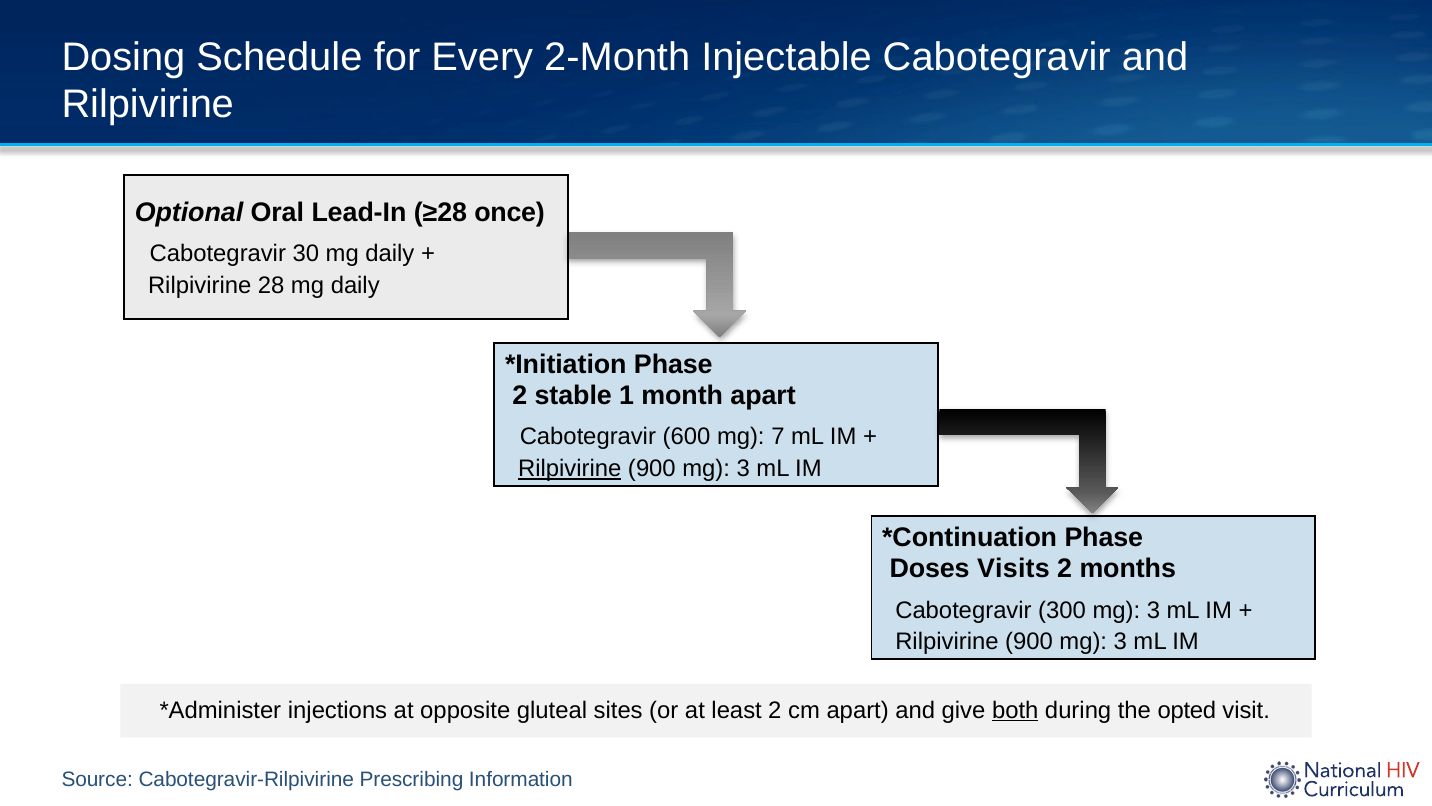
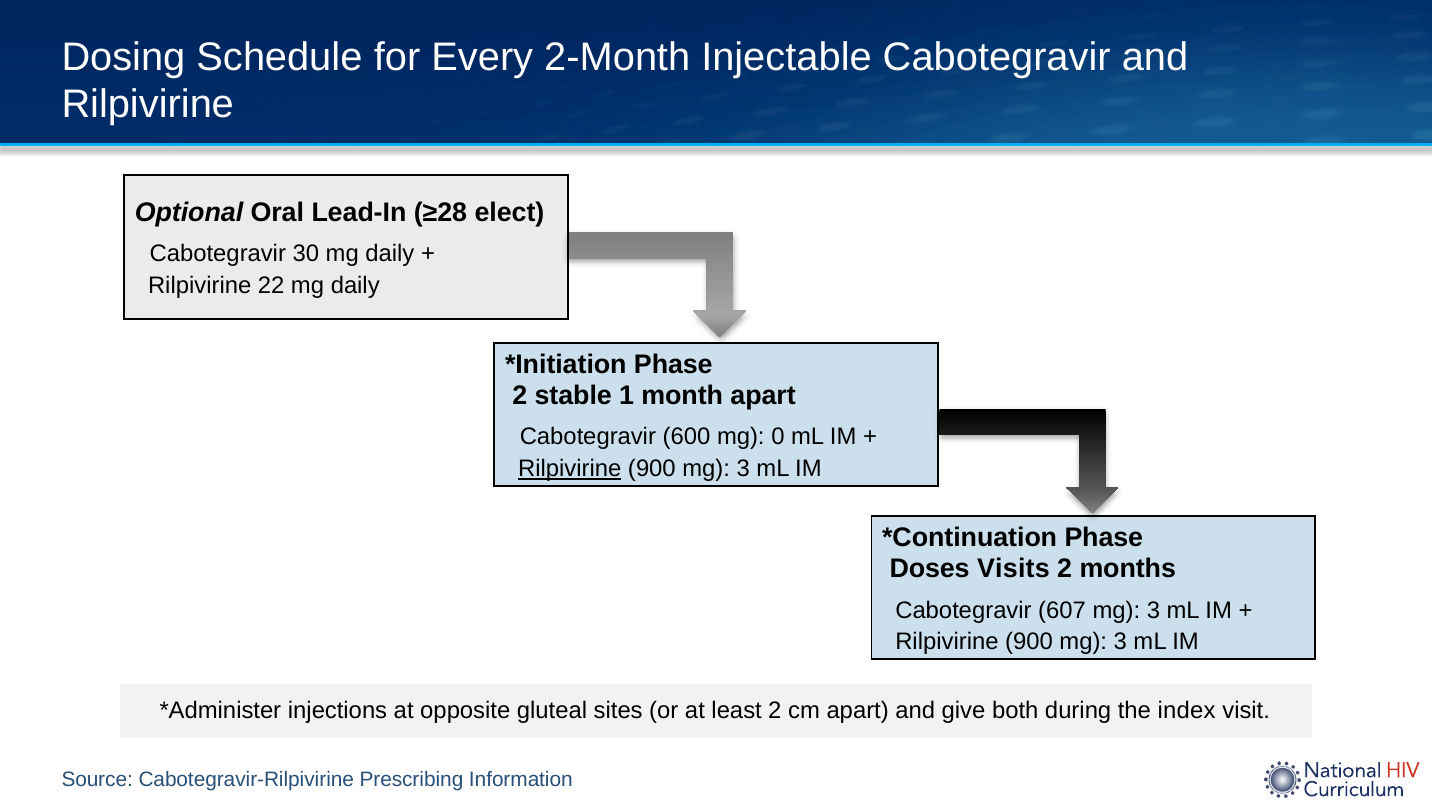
once: once -> elect (509, 212)
28: 28 -> 22 (271, 286)
7: 7 -> 0 (778, 437)
300: 300 -> 607 (1062, 610)
both underline: present -> none (1015, 710)
opted: opted -> index (1187, 710)
